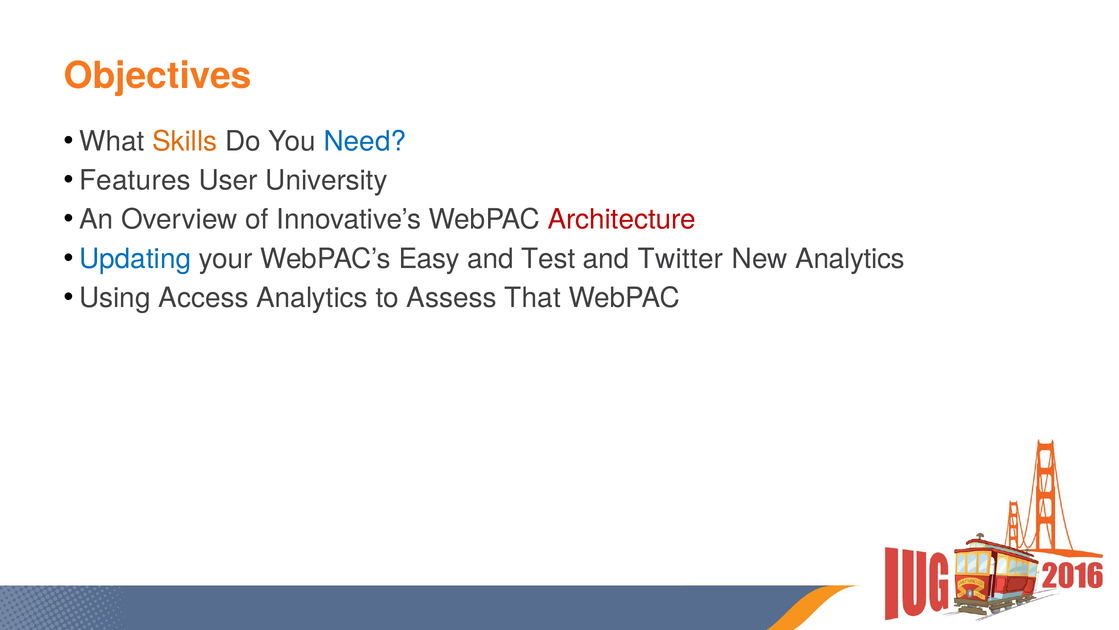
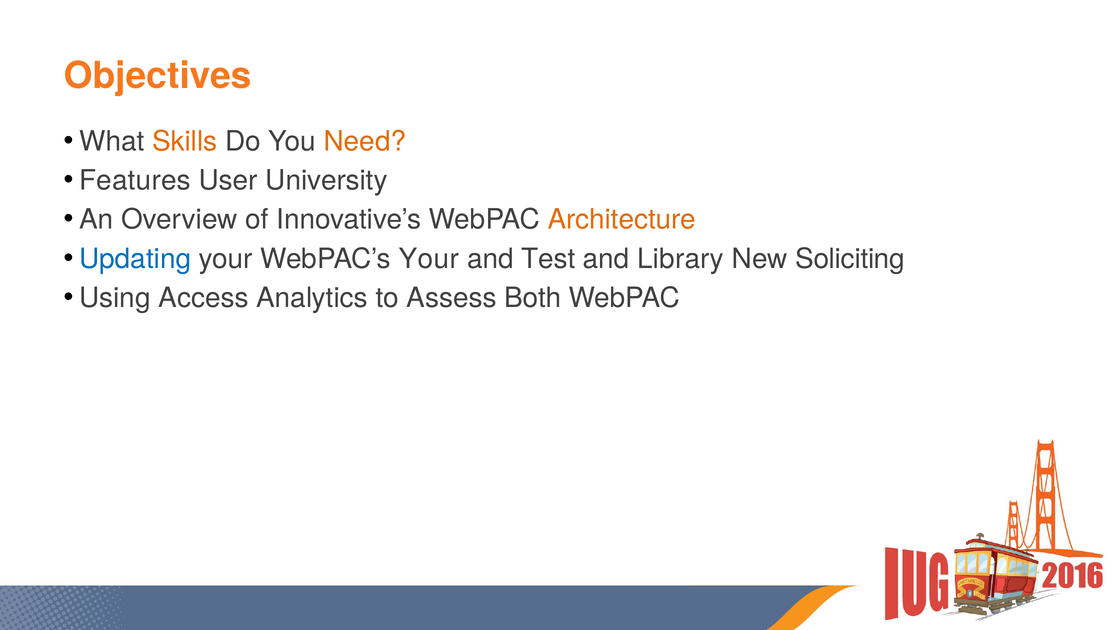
Need colour: blue -> orange (365, 141)
Architecture colour: red -> orange (622, 220)
WebPAC’s Easy: Easy -> Your (429, 259)
Twitter: Twitter -> Library (681, 259)
New Analytics: Analytics -> Soliciting (850, 259)
That: That -> Both (533, 298)
